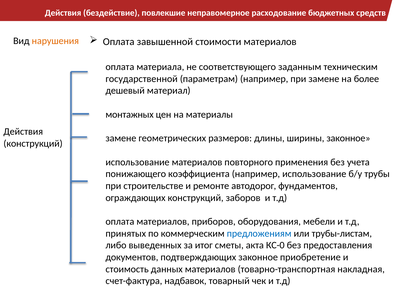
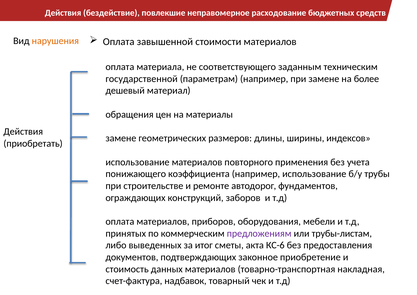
монтажных: монтажных -> обращения (130, 114)
ширины законное: законное -> индексов (348, 138)
конструкций: конструкций -> приобретать (33, 143)
предложениям colour: blue -> purple (259, 233)
КС-0: КС-0 -> КС-6 (275, 245)
